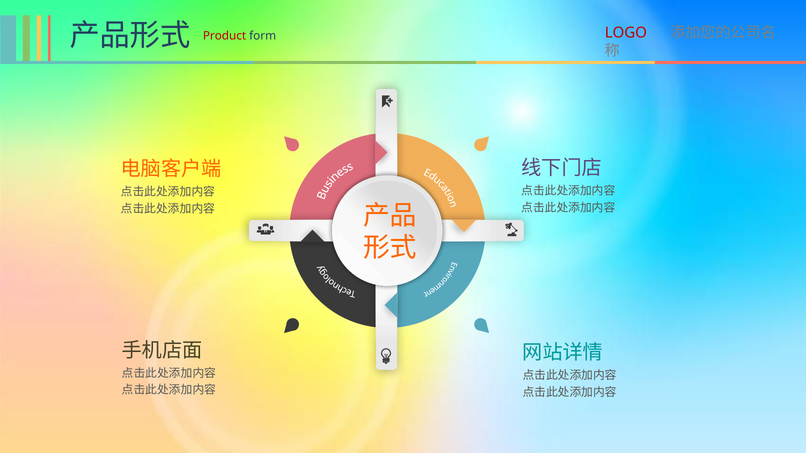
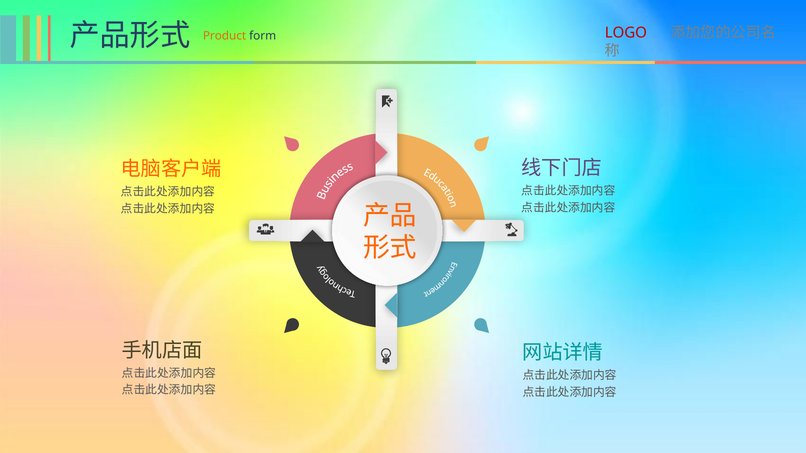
Product colour: red -> orange (225, 36)
